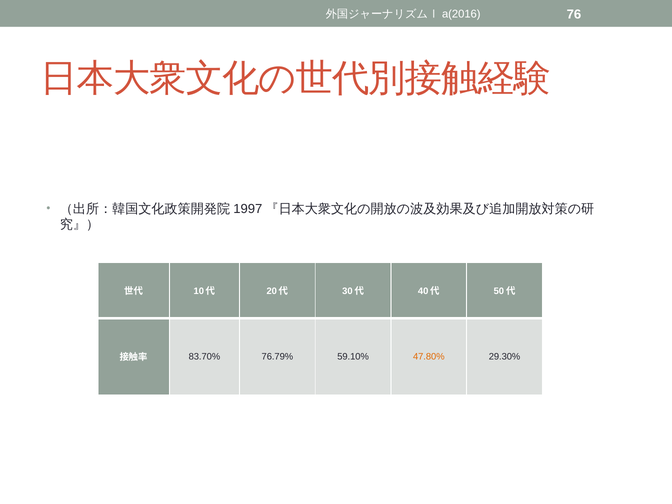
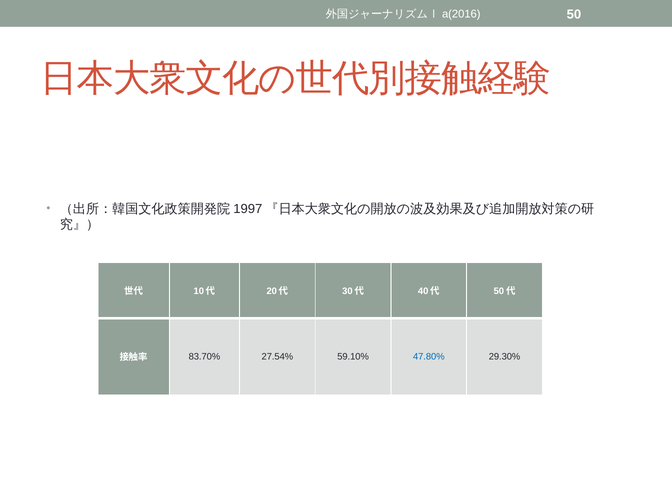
76: 76 -> 50 (574, 14)
76.79%: 76.79% -> 27.54% (277, 357)
47.80% colour: orange -> blue (429, 357)
